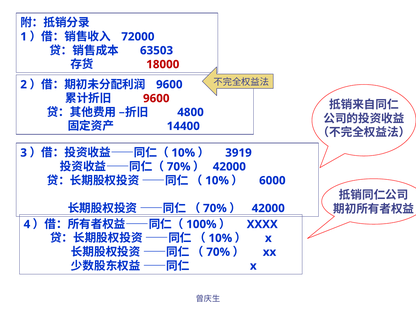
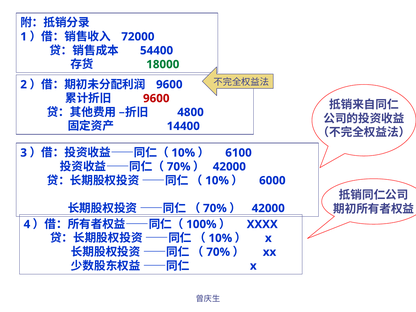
63503: 63503 -> 54400 (157, 51)
18000 colour: red -> green (163, 64)
3919: 3919 -> 6100 (239, 153)
